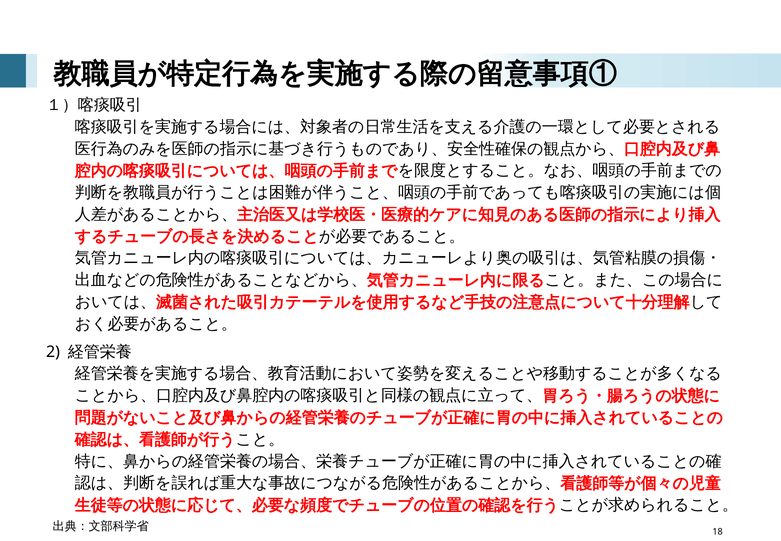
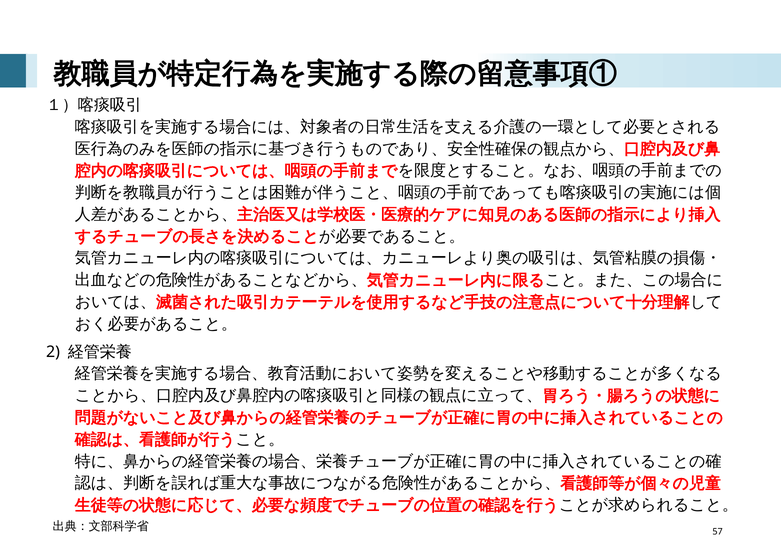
18: 18 -> 57 (718, 532)
